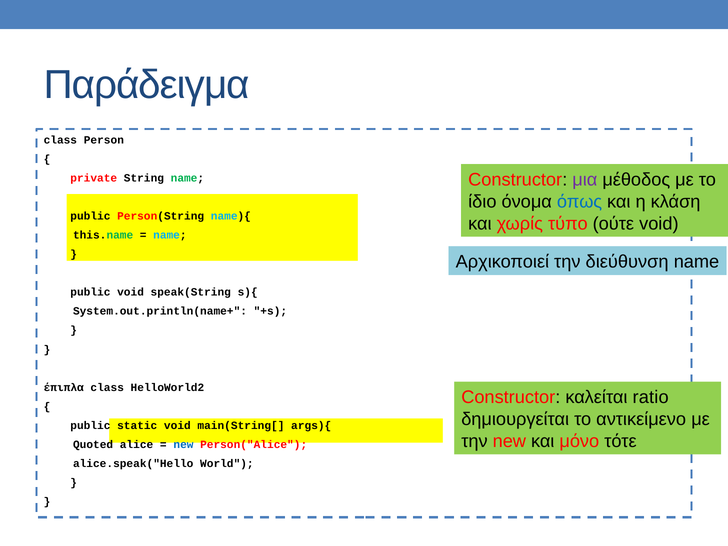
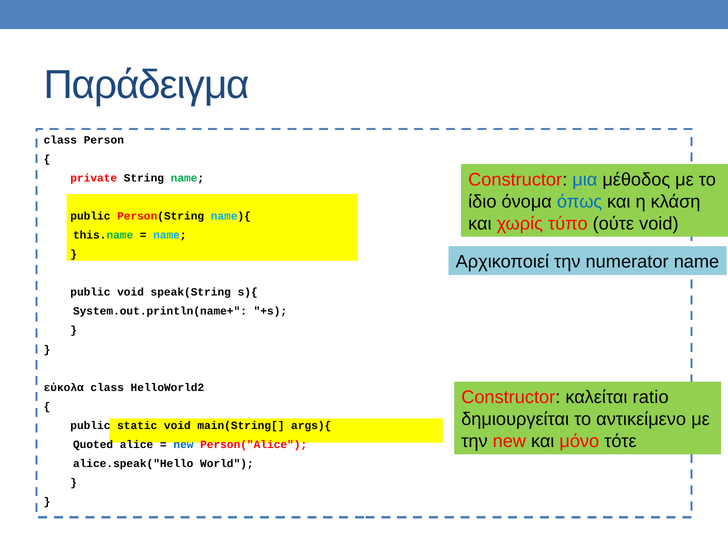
μια colour: purple -> blue (585, 180)
διεύθυνση: διεύθυνση -> numerator (627, 262)
έπιπλα: έπιπλα -> εύκολα (64, 387)
